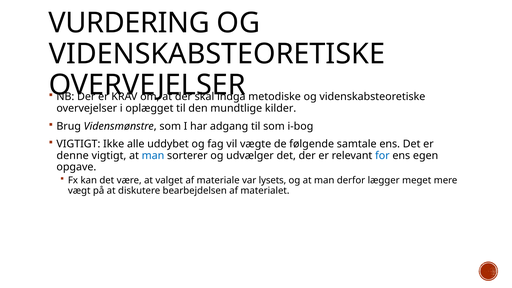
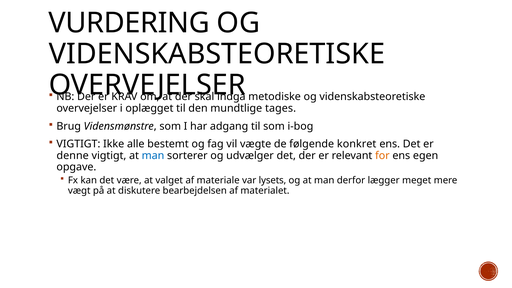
kilder: kilder -> tages (281, 108)
uddybet: uddybet -> bestemt (168, 144)
samtale: samtale -> konkret (357, 144)
for colour: blue -> orange (382, 156)
